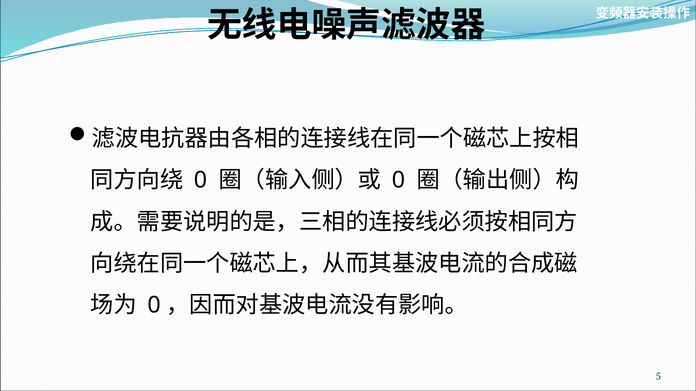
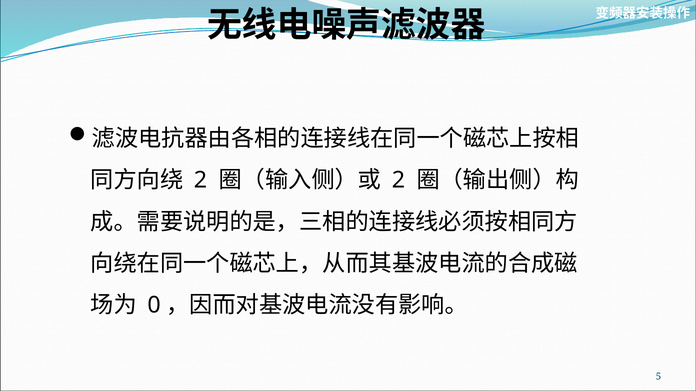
0: 0 -> 2 (201, 180)
0: 0 -> 2 (398, 180)
